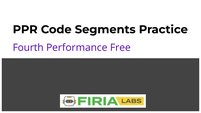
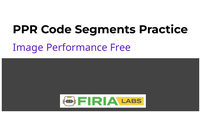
Fourth: Fourth -> Image (28, 48)
